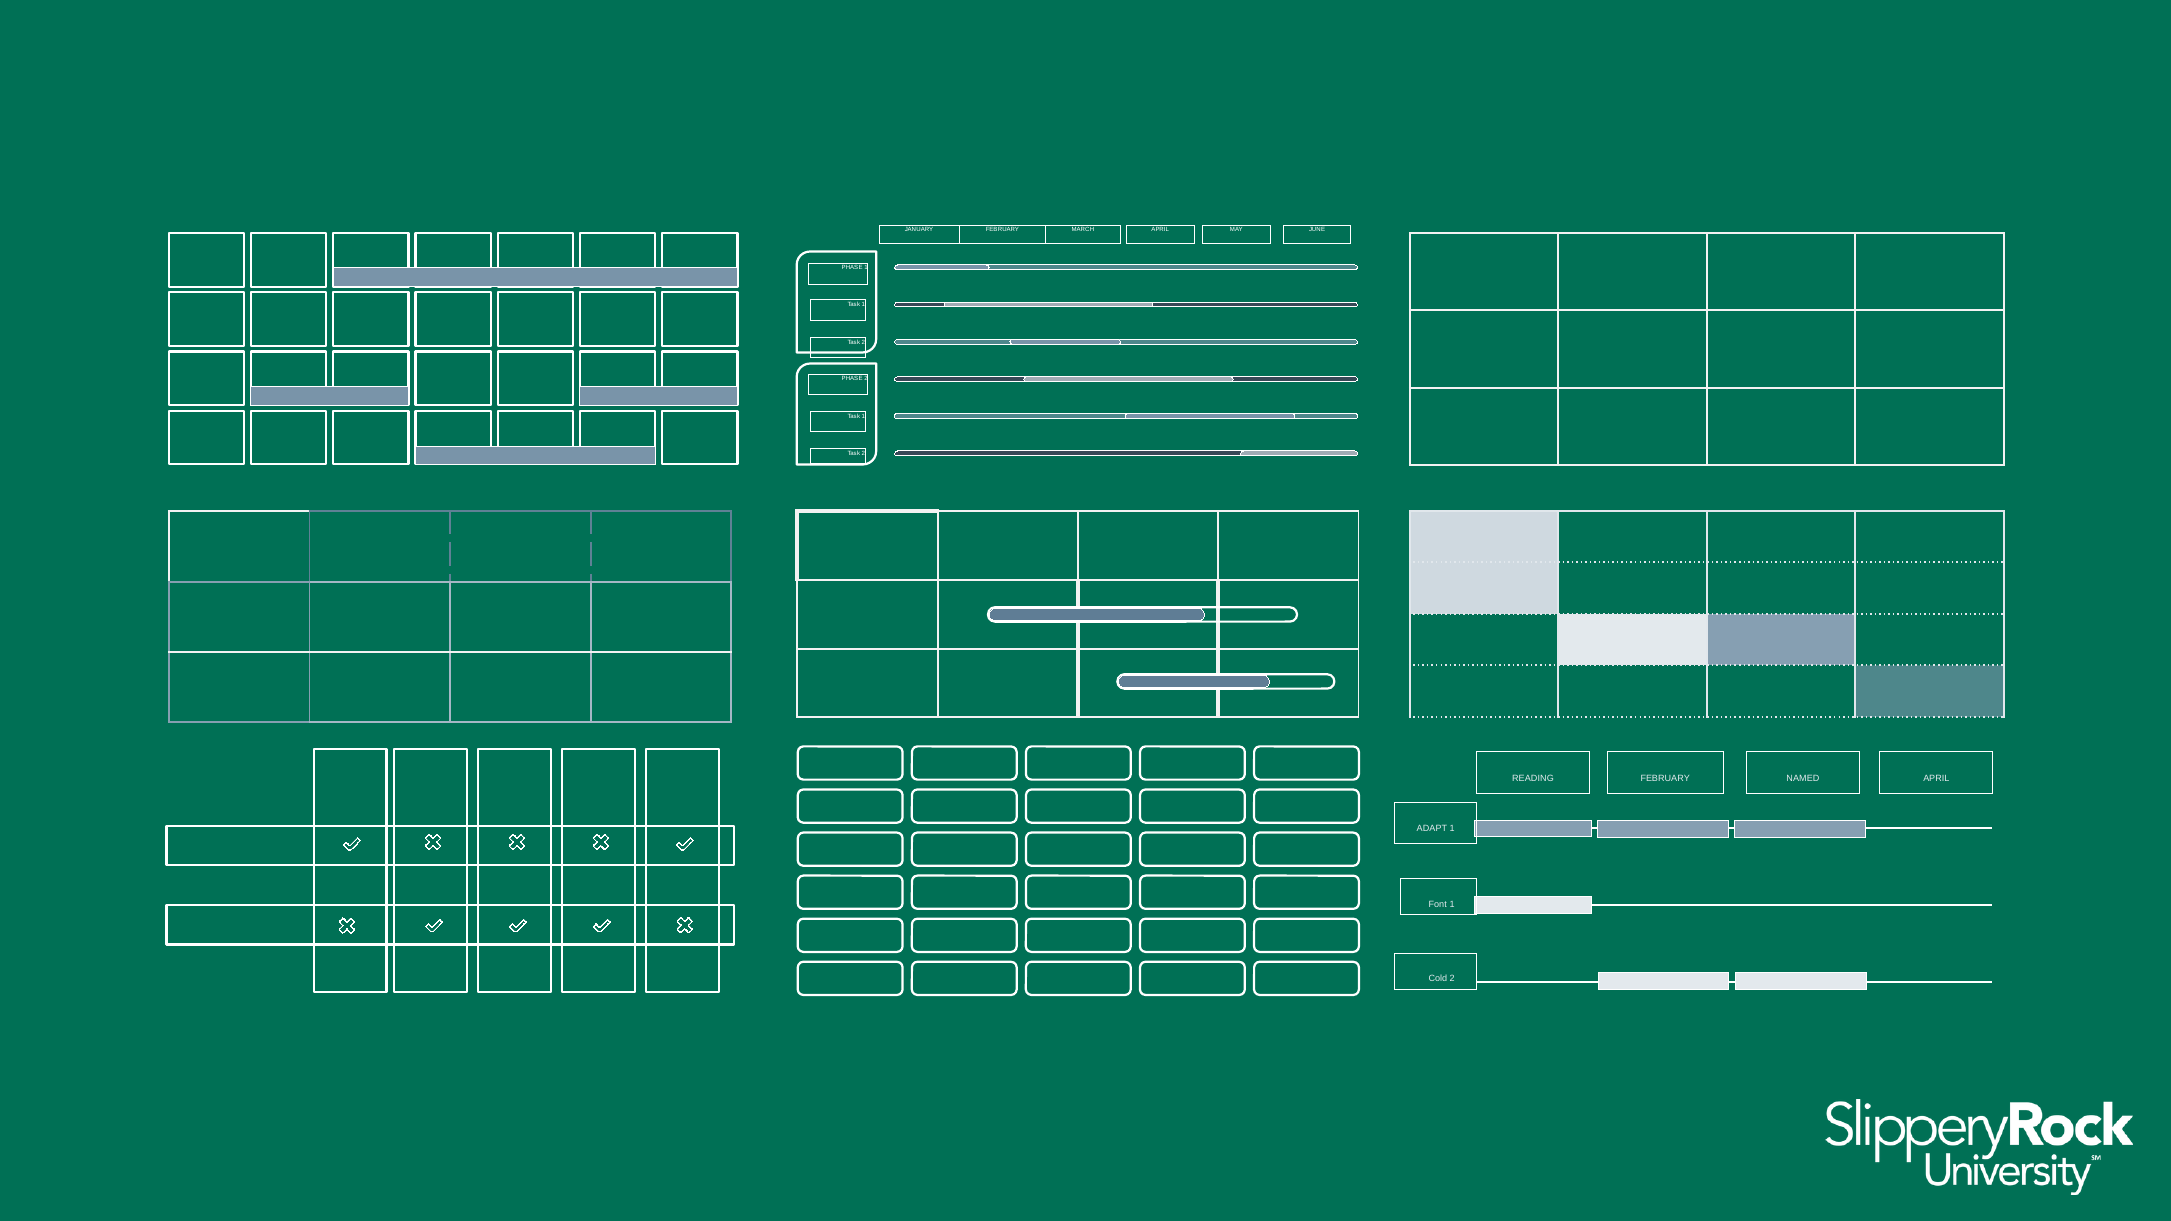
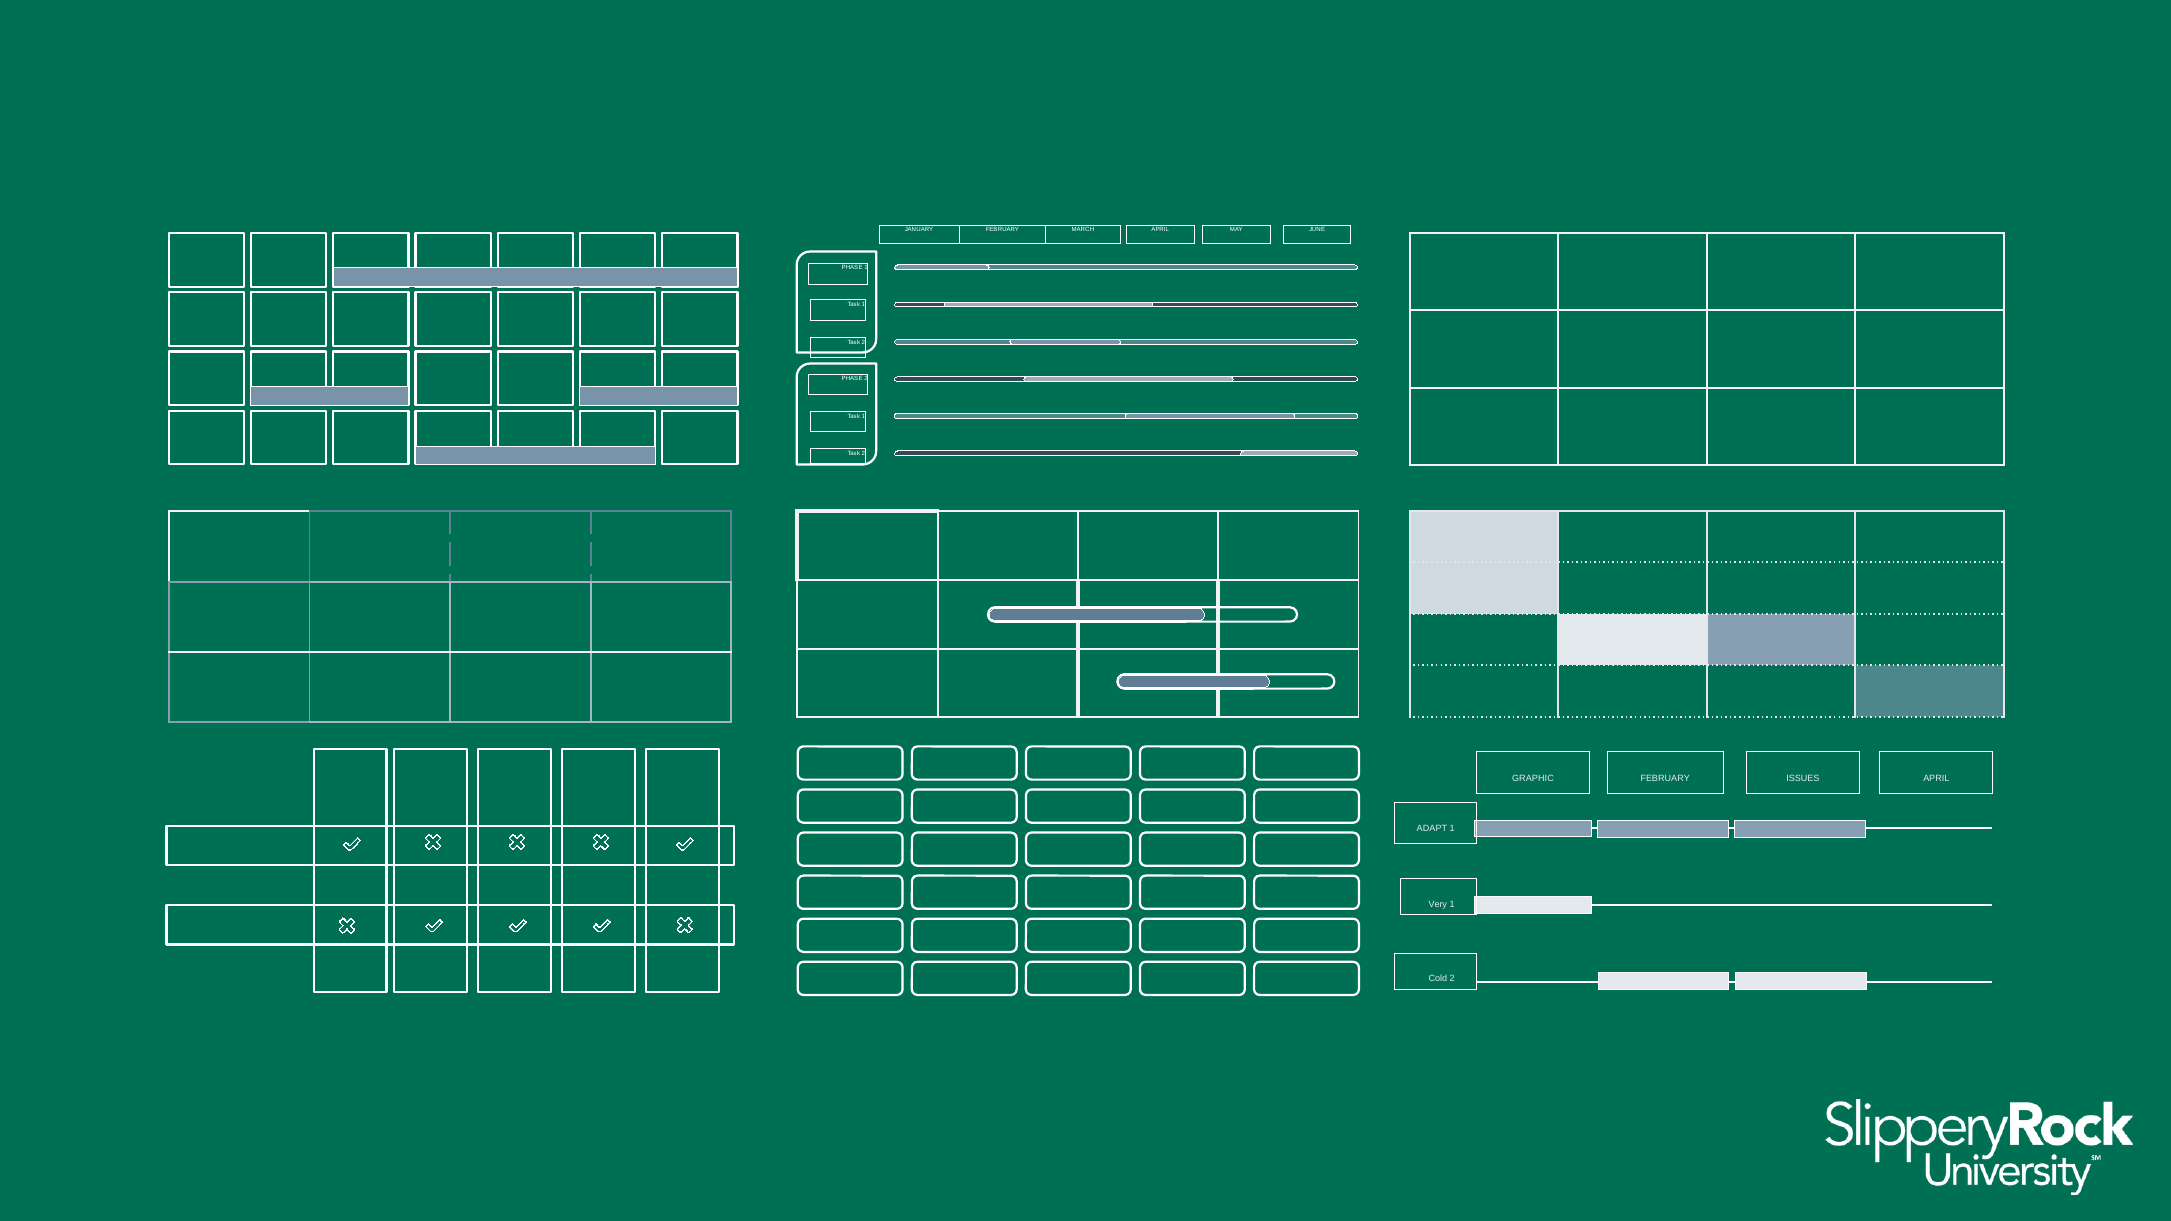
READING: READING -> GRAPHIC (1533, 779)
NAMED: NAMED -> ISSUES (1803, 779)
Font: Font -> Very (1438, 904)
